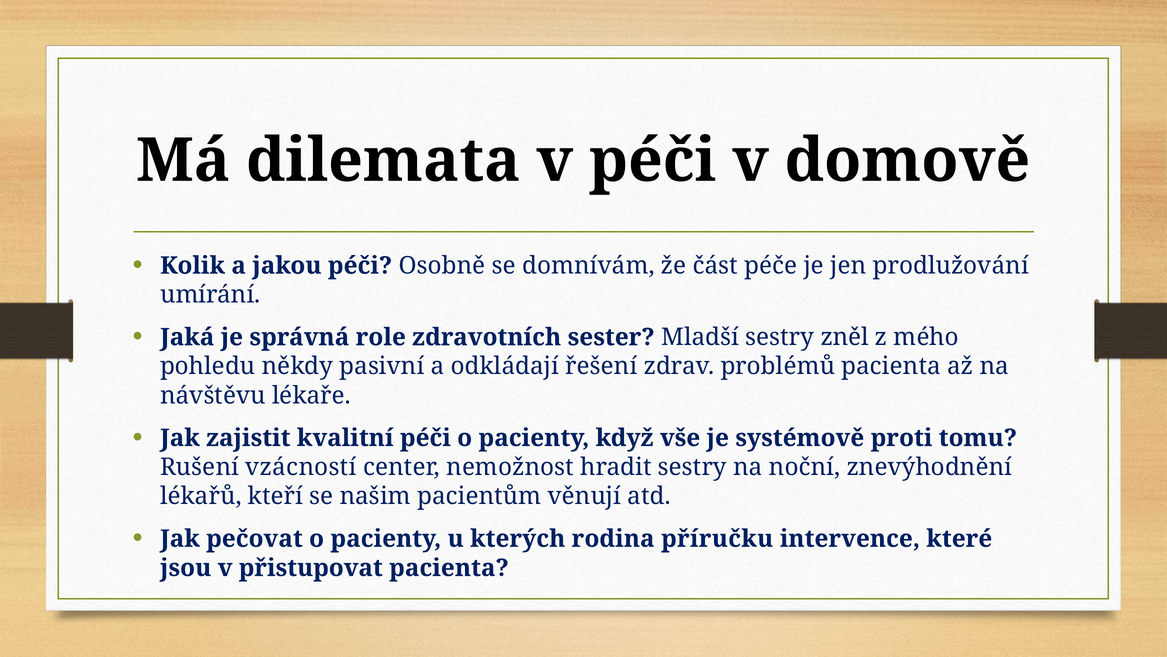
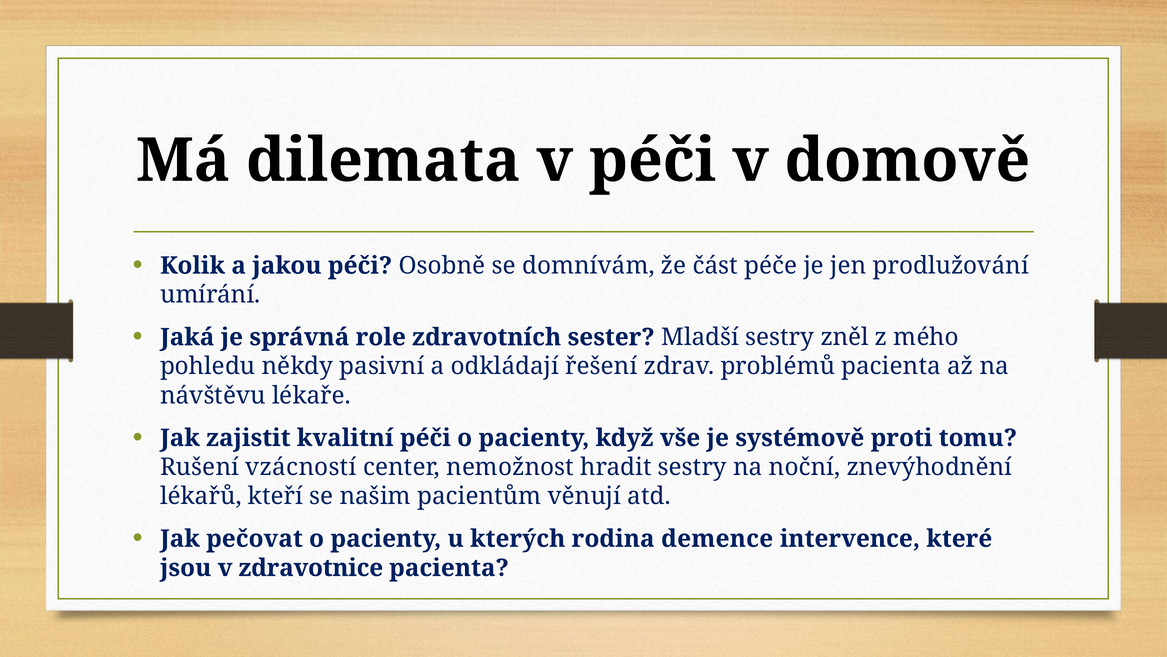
příručku: příručku -> demence (717, 538)
přistupovat: přistupovat -> zdravotnice (311, 567)
